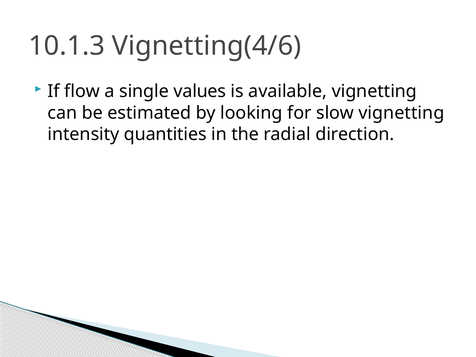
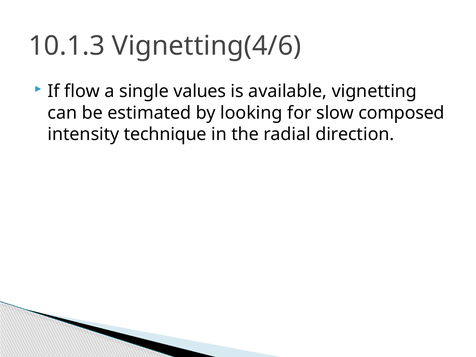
slow vignetting: vignetting -> composed (402, 113)
quantities: quantities -> technique (165, 134)
